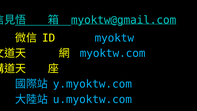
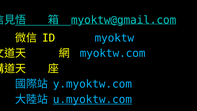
u.myoktw.com underline: none -> present (92, 99)
